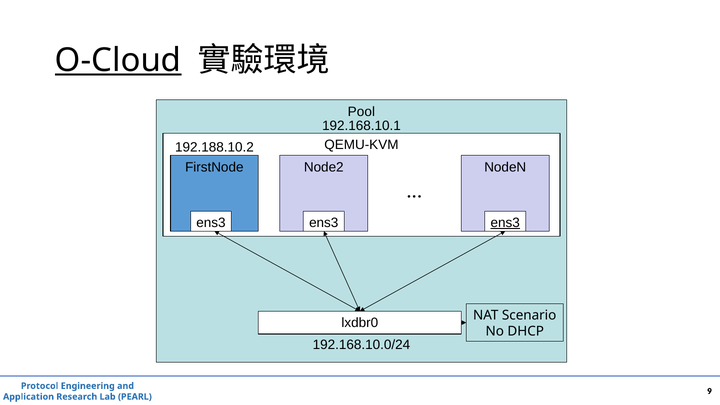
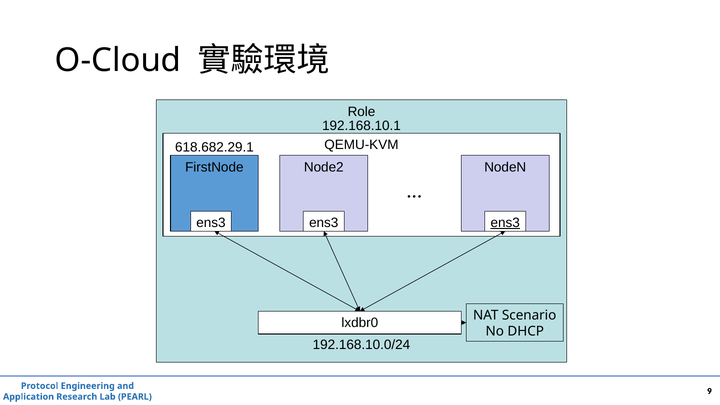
O-Cloud underline: present -> none (118, 60)
Pool: Pool -> Role (361, 112)
192.188.10.2: 192.188.10.2 -> 618.682.29.1 (214, 147)
